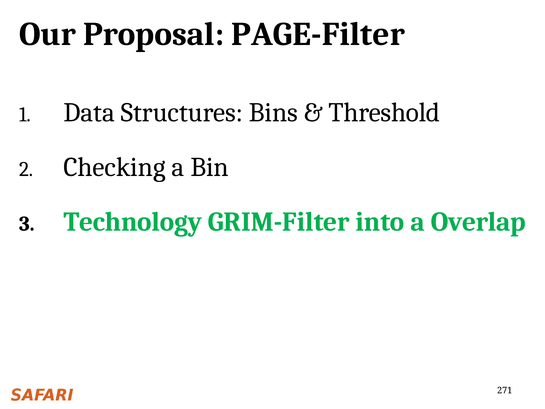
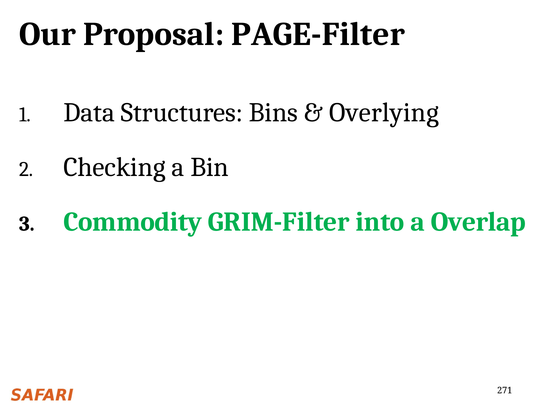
Threshold: Threshold -> Overlying (384, 113)
Technology: Technology -> Commodity (133, 222)
